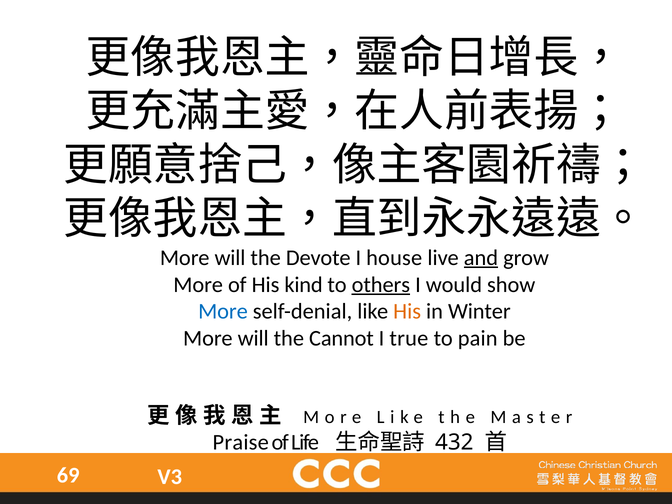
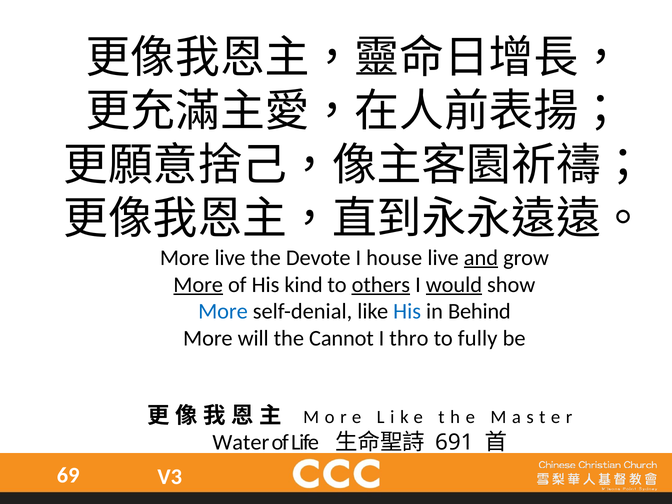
will: will -> live (230, 258)
More underline: none -> present (198, 285)
would underline: none -> present (454, 285)
His colour: orange -> blue (407, 312)
Winter: Winter -> Behind (479, 312)
true: true -> thro (409, 338)
pain: pain -> fully (478, 338)
Praise: Praise -> Water (241, 443)
432: 432 -> 691 (454, 443)
